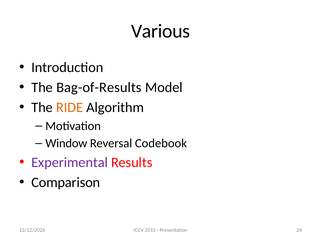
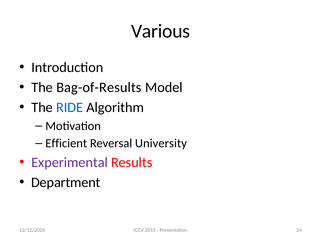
RIDE colour: orange -> blue (70, 107)
Window: Window -> Efficient (66, 143)
Codebook: Codebook -> University (161, 143)
Comparison: Comparison -> Department (66, 182)
